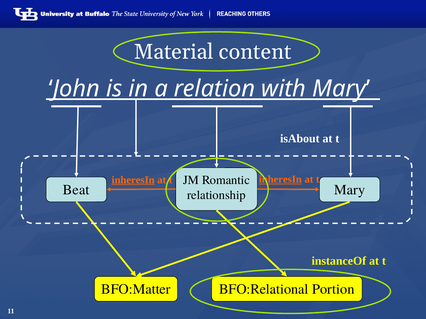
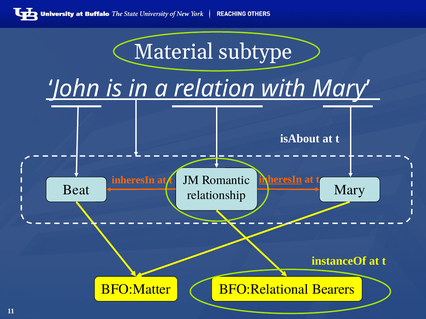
content: content -> subtype (255, 52)
inheresIn underline: present -> none (133, 180)
Portion: Portion -> Bearers (333, 290)
